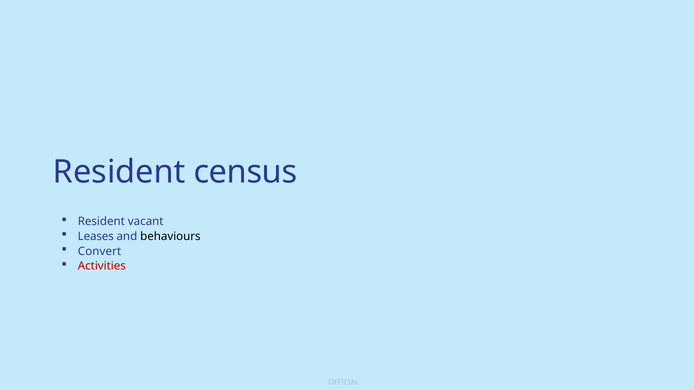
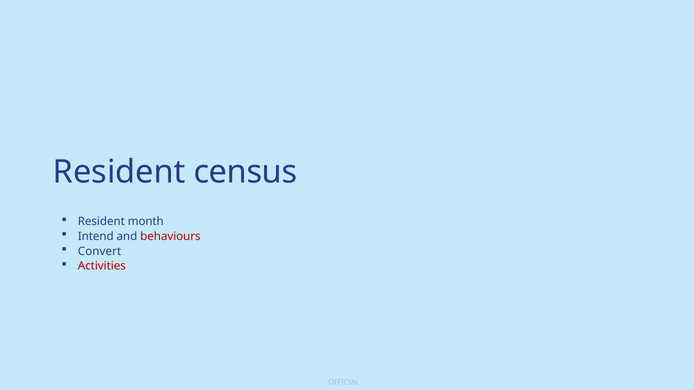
vacant: vacant -> month (146, 222)
Leases: Leases -> Intend (96, 237)
behaviours colour: black -> red (170, 237)
